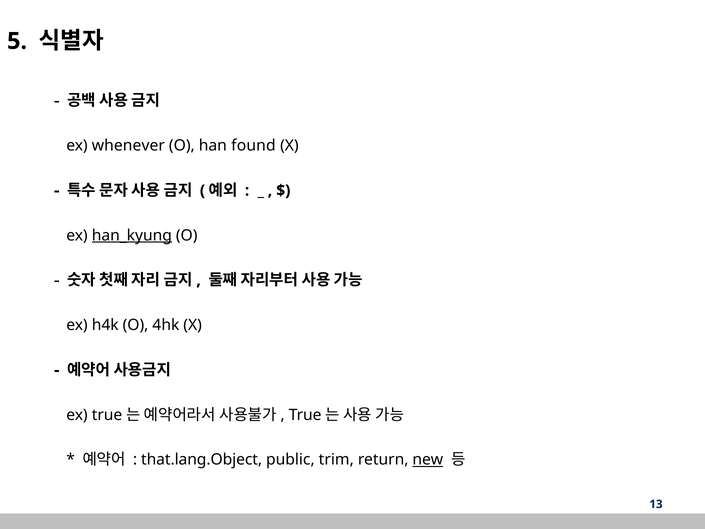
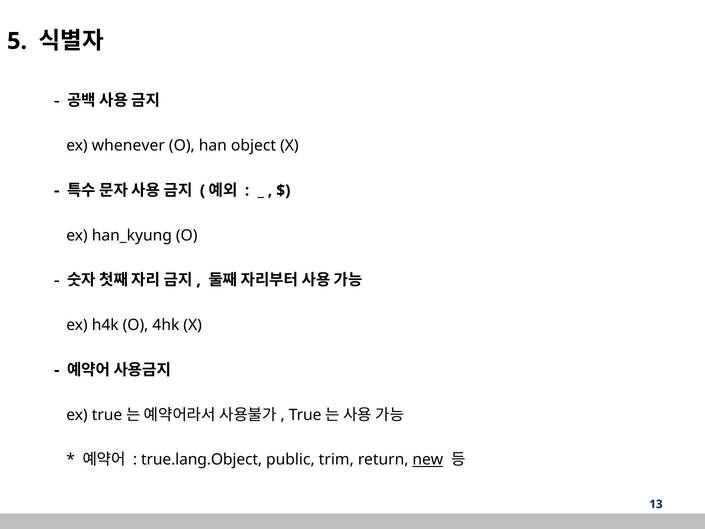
found: found -> object (254, 146)
han_kyung underline: present -> none (132, 235)
that.lang.Object: that.lang.Object -> true.lang.Object (202, 460)
